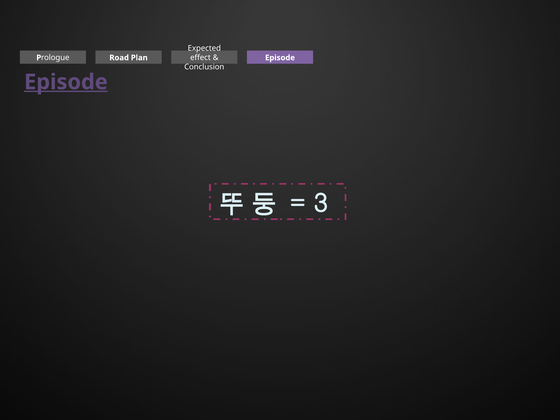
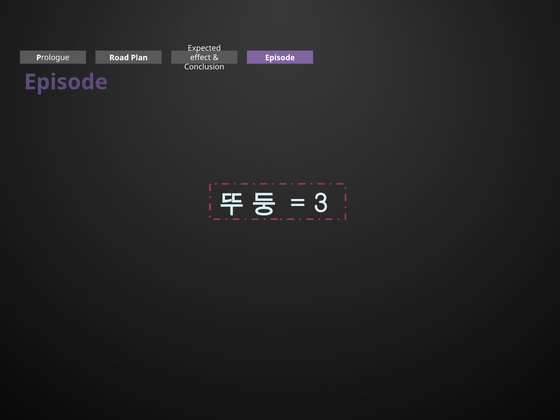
Episode underline: present -> none (66, 82)
